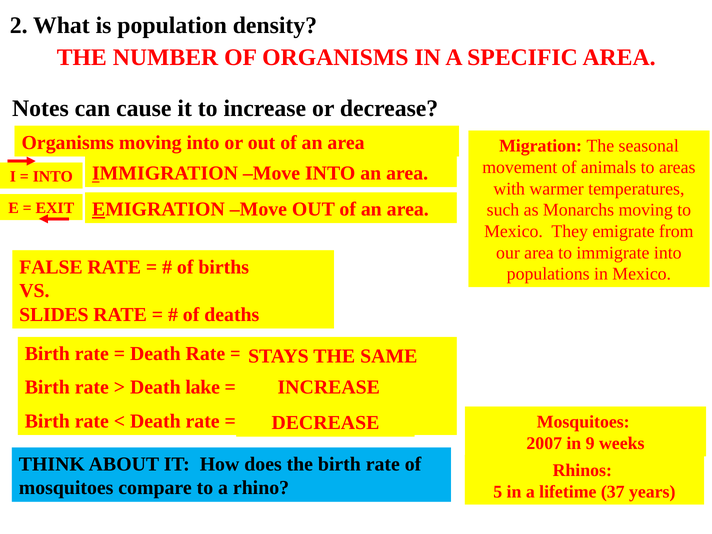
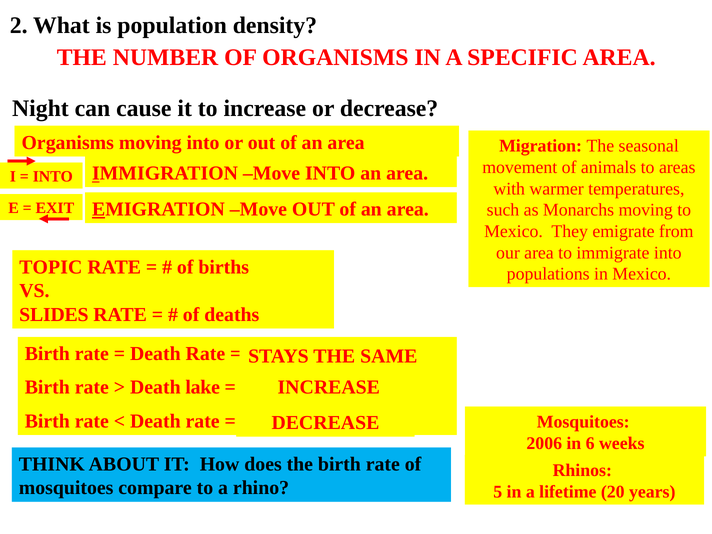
Notes: Notes -> Night (40, 108)
FALSE: FALSE -> TOPIC (51, 267)
2007: 2007 -> 2006 (544, 443)
9: 9 -> 6 (590, 443)
37: 37 -> 20 (613, 492)
